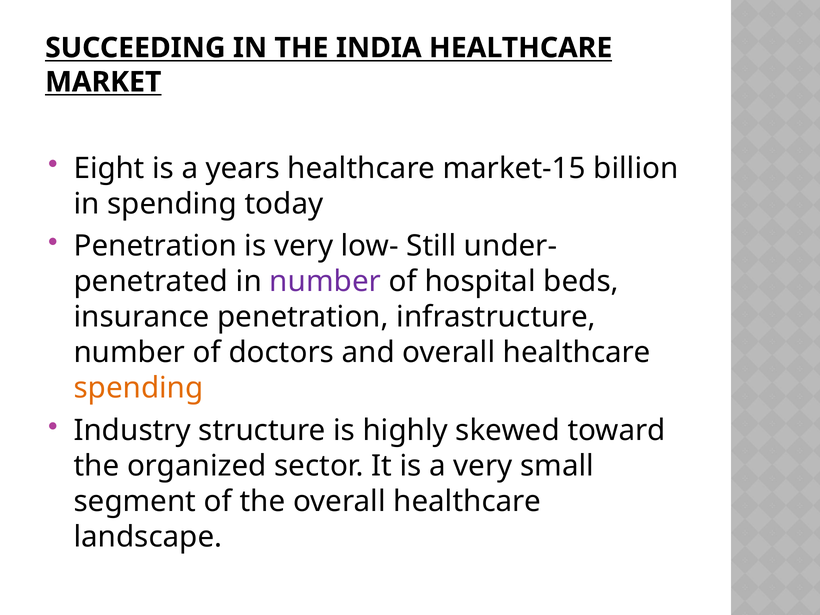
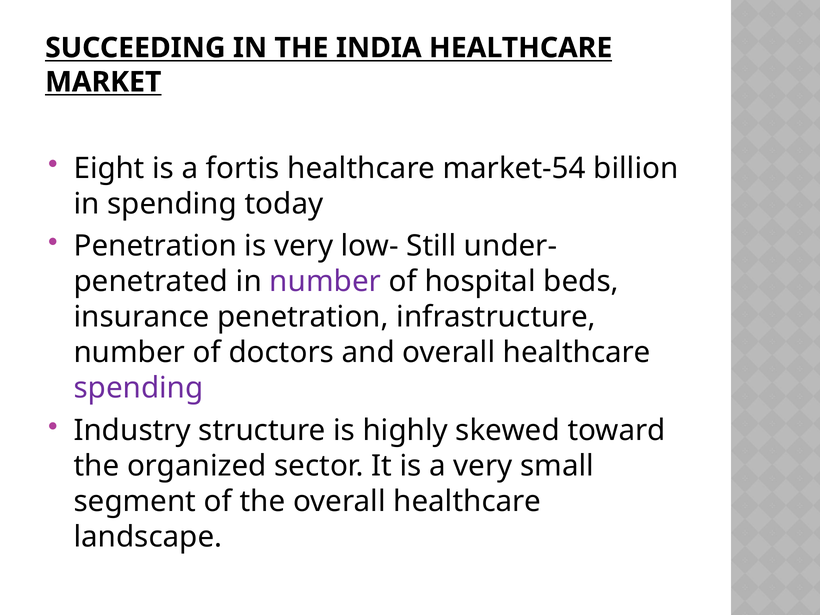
years: years -> fortis (243, 168)
market-15: market-15 -> market-54 (514, 168)
spending colour: orange -> purple (139, 388)
